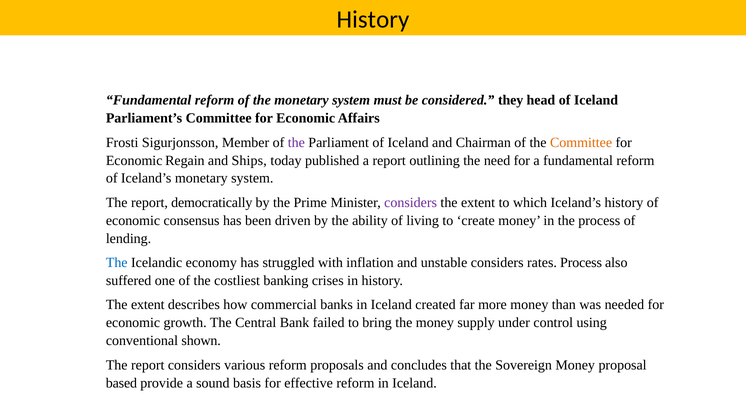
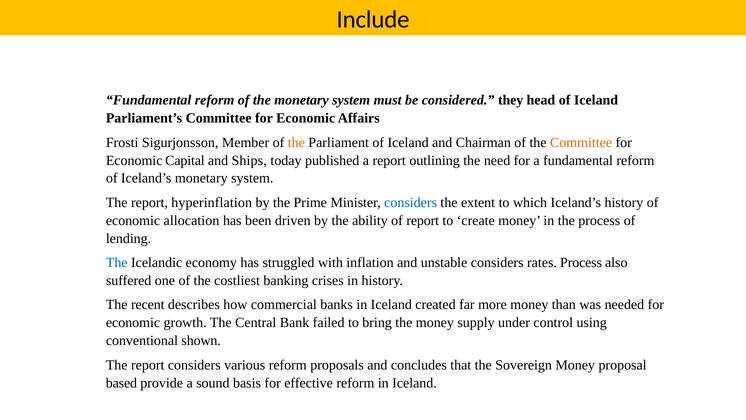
History: History -> Include (373, 19)
the colour: purple -> orange (296, 142)
Regain: Regain -> Capital (185, 160)
democratically: democratically -> hyperinflation (212, 202)
considers colour: purple -> blue (411, 202)
consensus: consensus -> allocation (192, 220)
of living: living -> report (423, 220)
extent: extent -> recent (148, 305)
